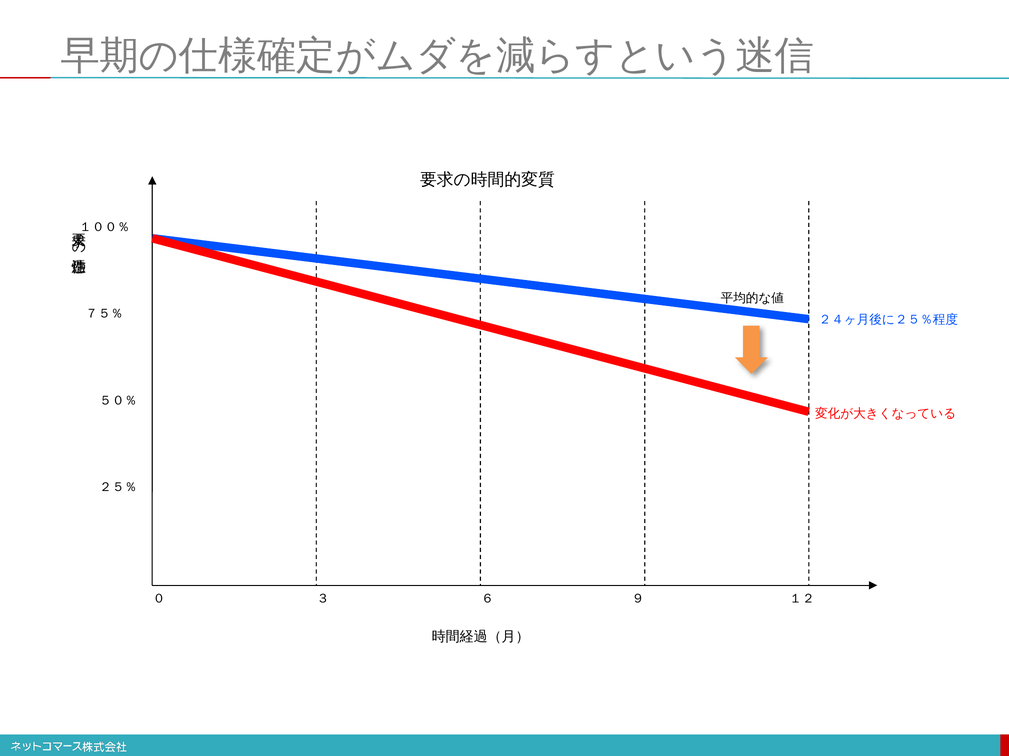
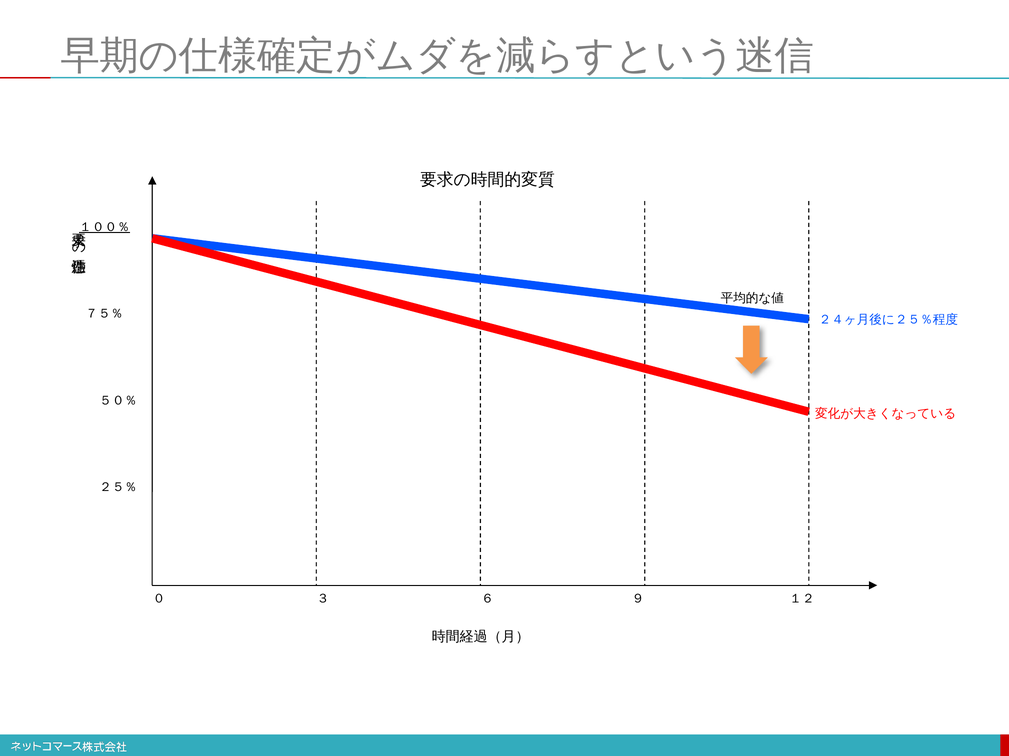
１００％ underline: none -> present (105, 227)
